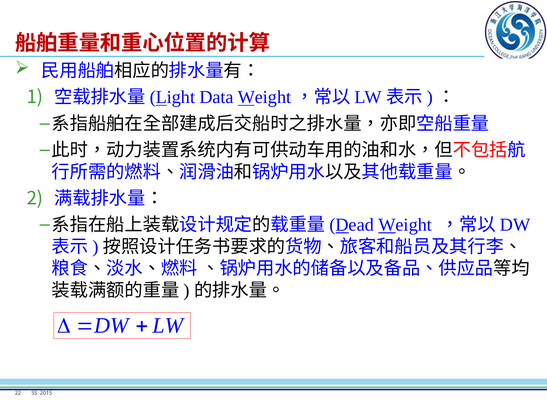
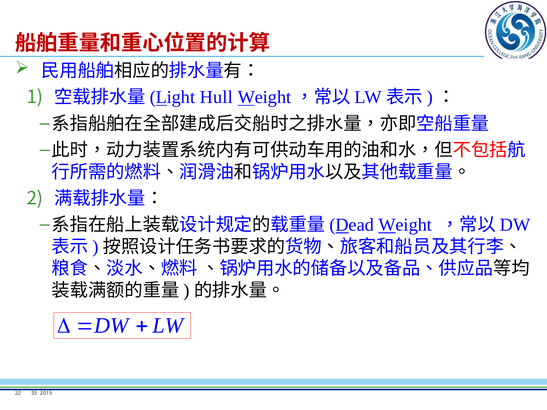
Data: Data -> Hull (216, 97)
